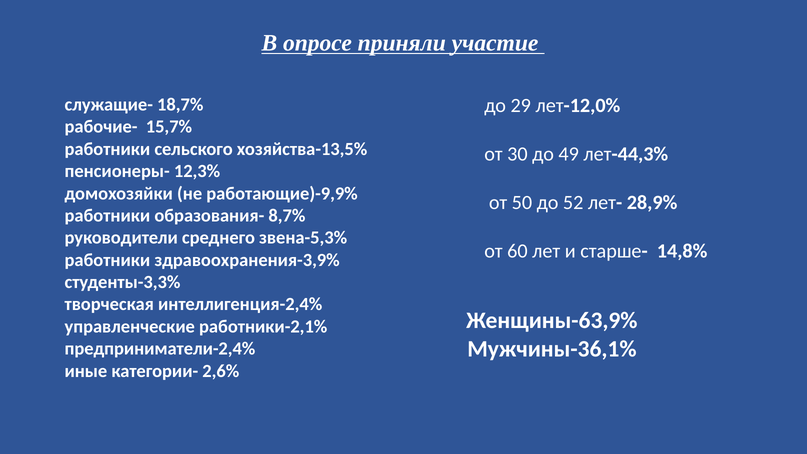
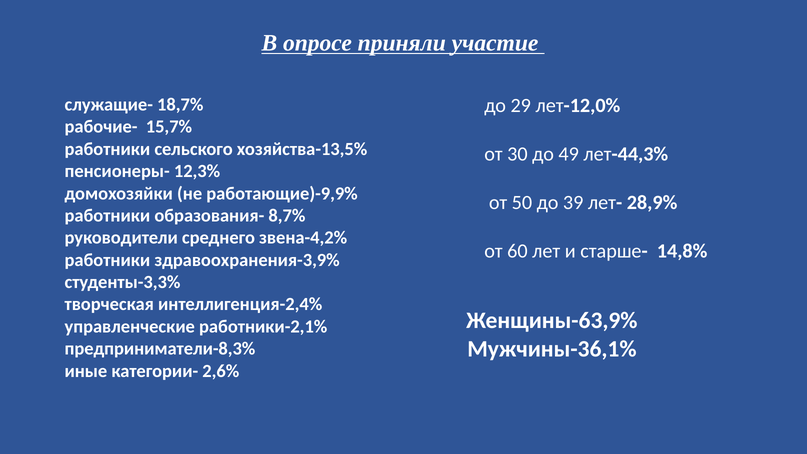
52: 52 -> 39 (573, 203)
звена-5,3%: звена-5,3% -> звена-4,2% (303, 238)
предприниматели-2,4%: предприниматели-2,4% -> предприниматели-8,3% (160, 349)
